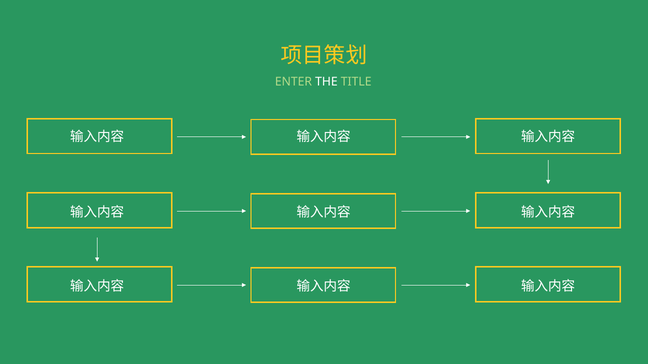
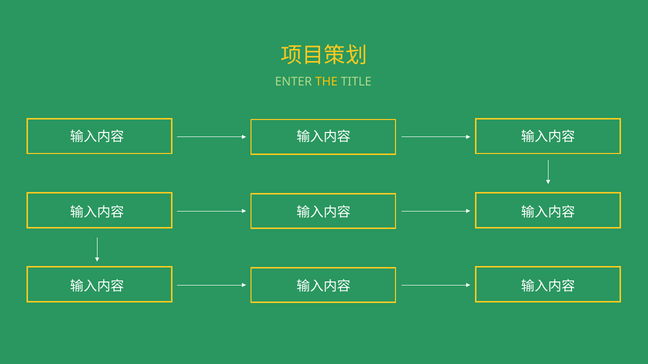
THE colour: white -> yellow (326, 82)
